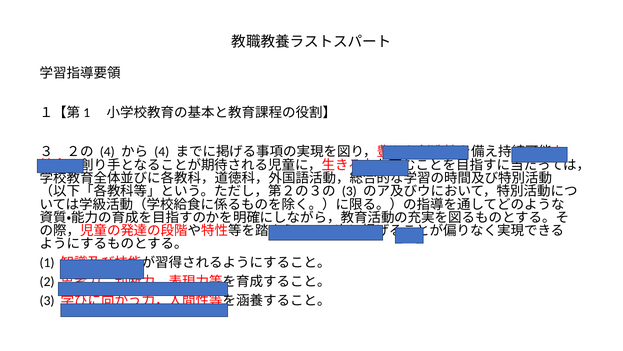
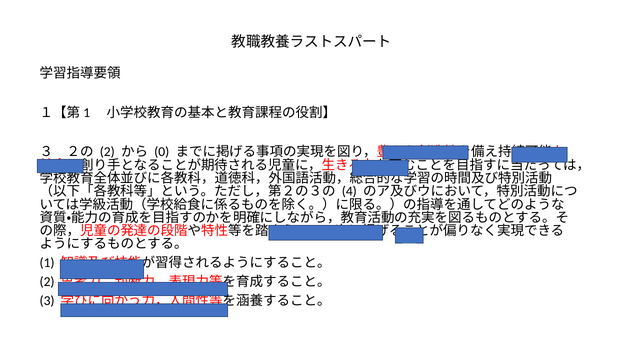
4: 4 -> 2 (107, 152)
4: 4 -> 0 (162, 152)
3: 3 -> 4 (349, 191)
